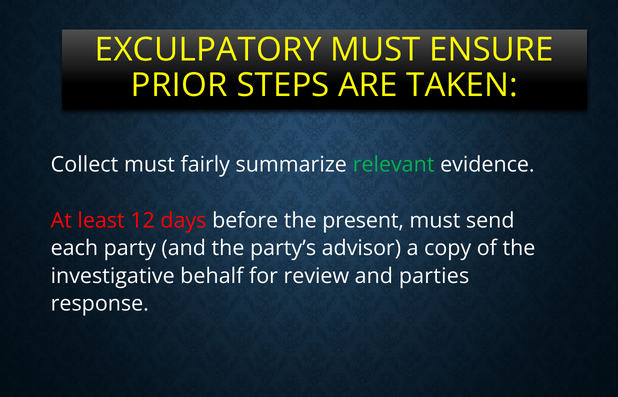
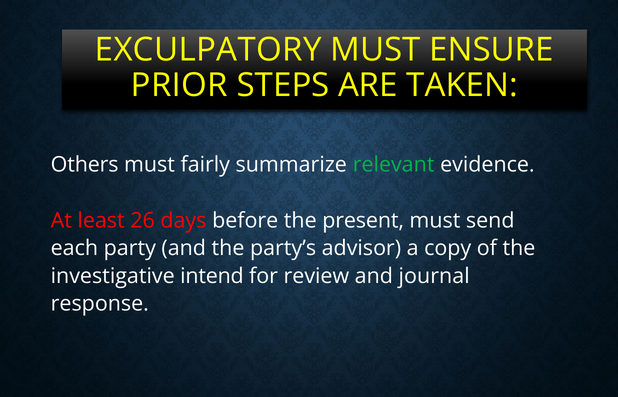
Collect: Collect -> Others (85, 165)
12: 12 -> 26 (143, 221)
behalf: behalf -> intend (212, 276)
parties: parties -> journal (434, 276)
